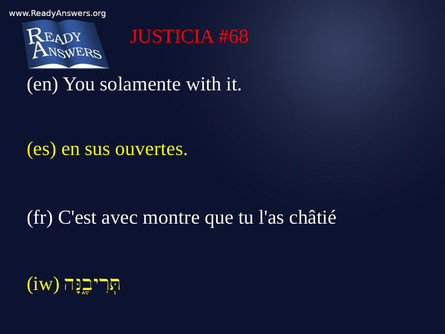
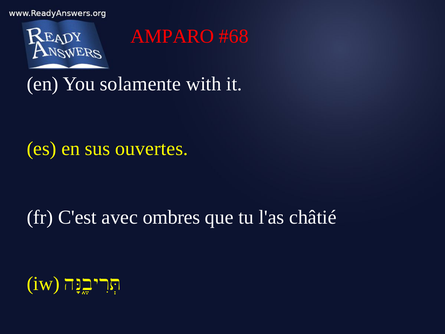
JUSTICIA: JUSTICIA -> AMPARO (172, 36)
montre: montre -> ombres (172, 217)
